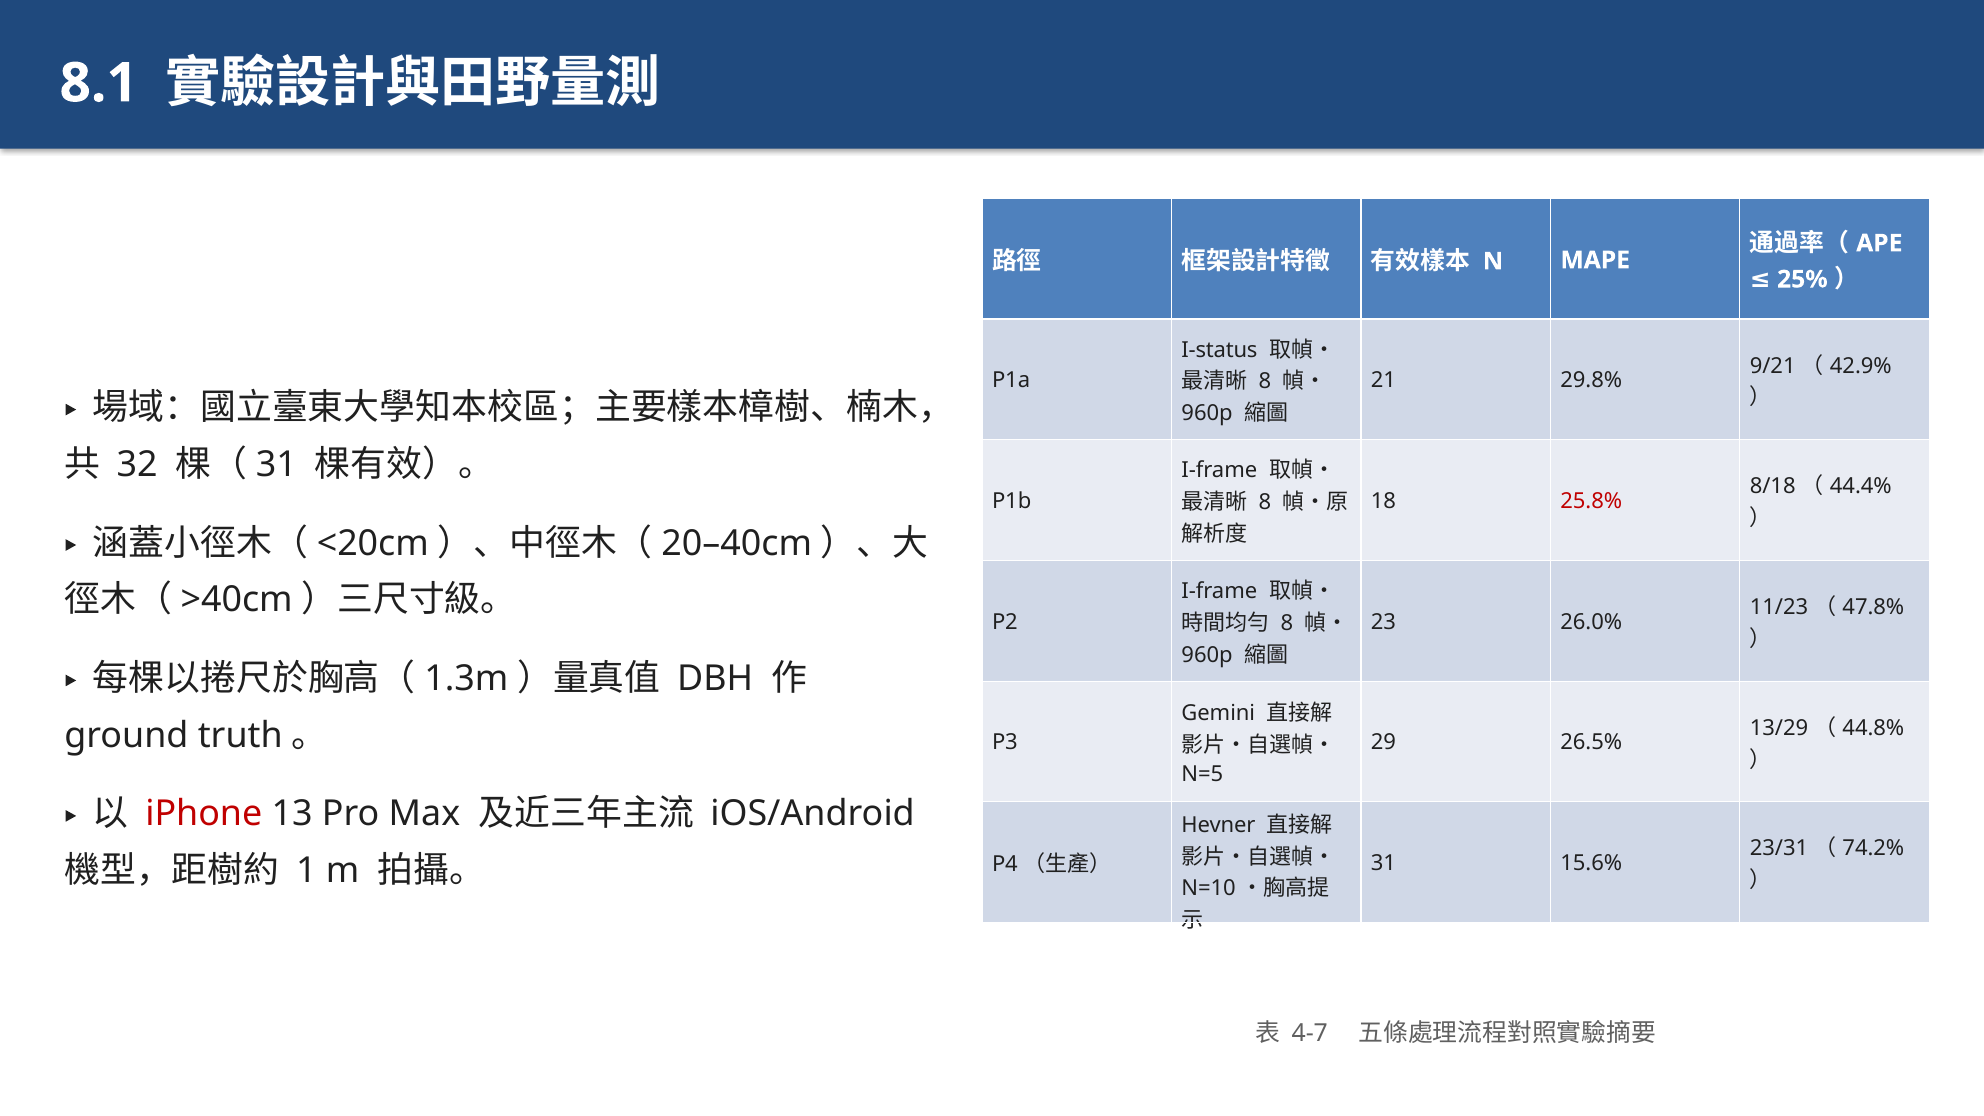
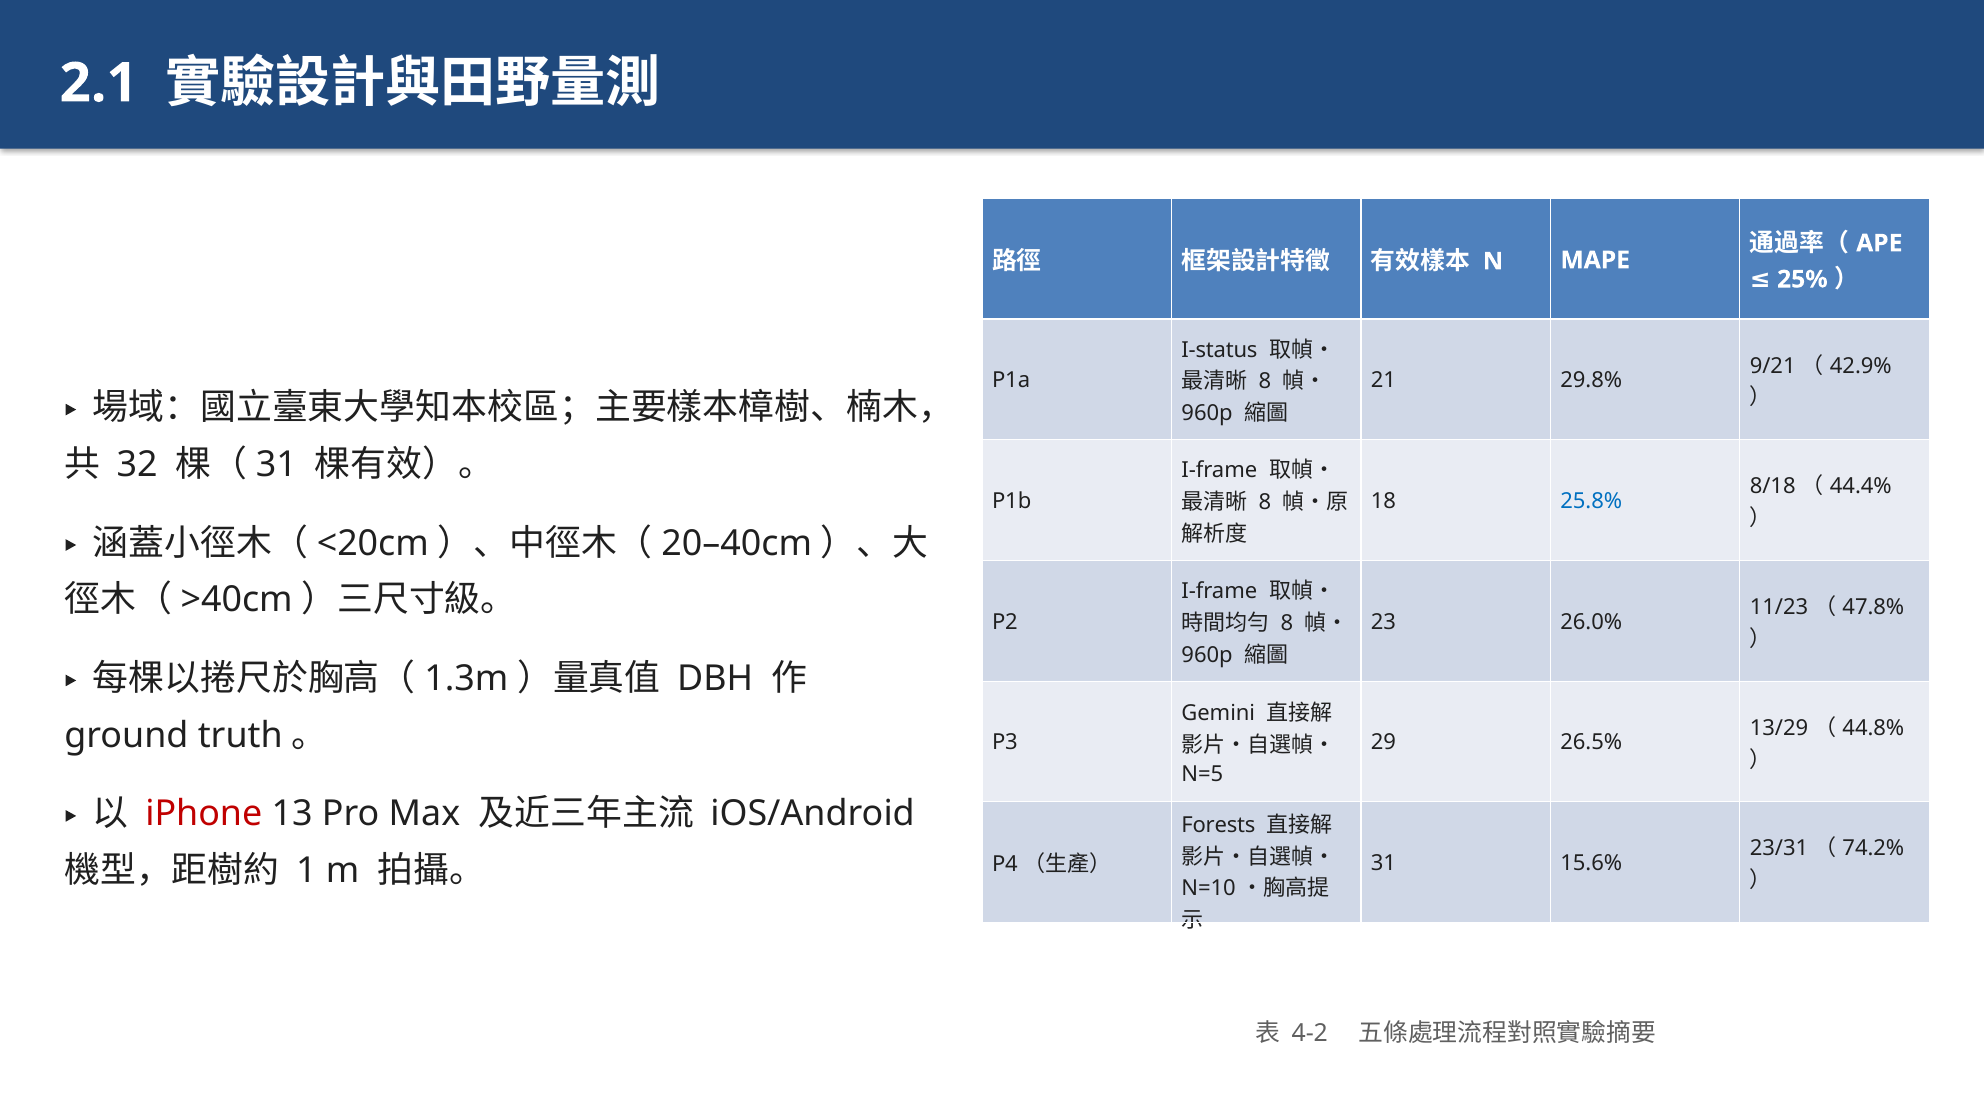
8.1: 8.1 -> 2.1 (99, 83)
25.8% colour: red -> blue (1591, 501)
Hevner: Hevner -> Forests (1218, 825)
4-7: 4-7 -> 4-2 (1310, 1033)
